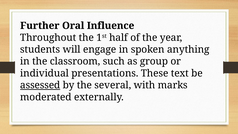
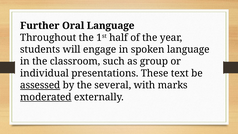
Oral Influence: Influence -> Language (111, 26)
spoken anything: anything -> language (188, 49)
moderated underline: none -> present (46, 97)
